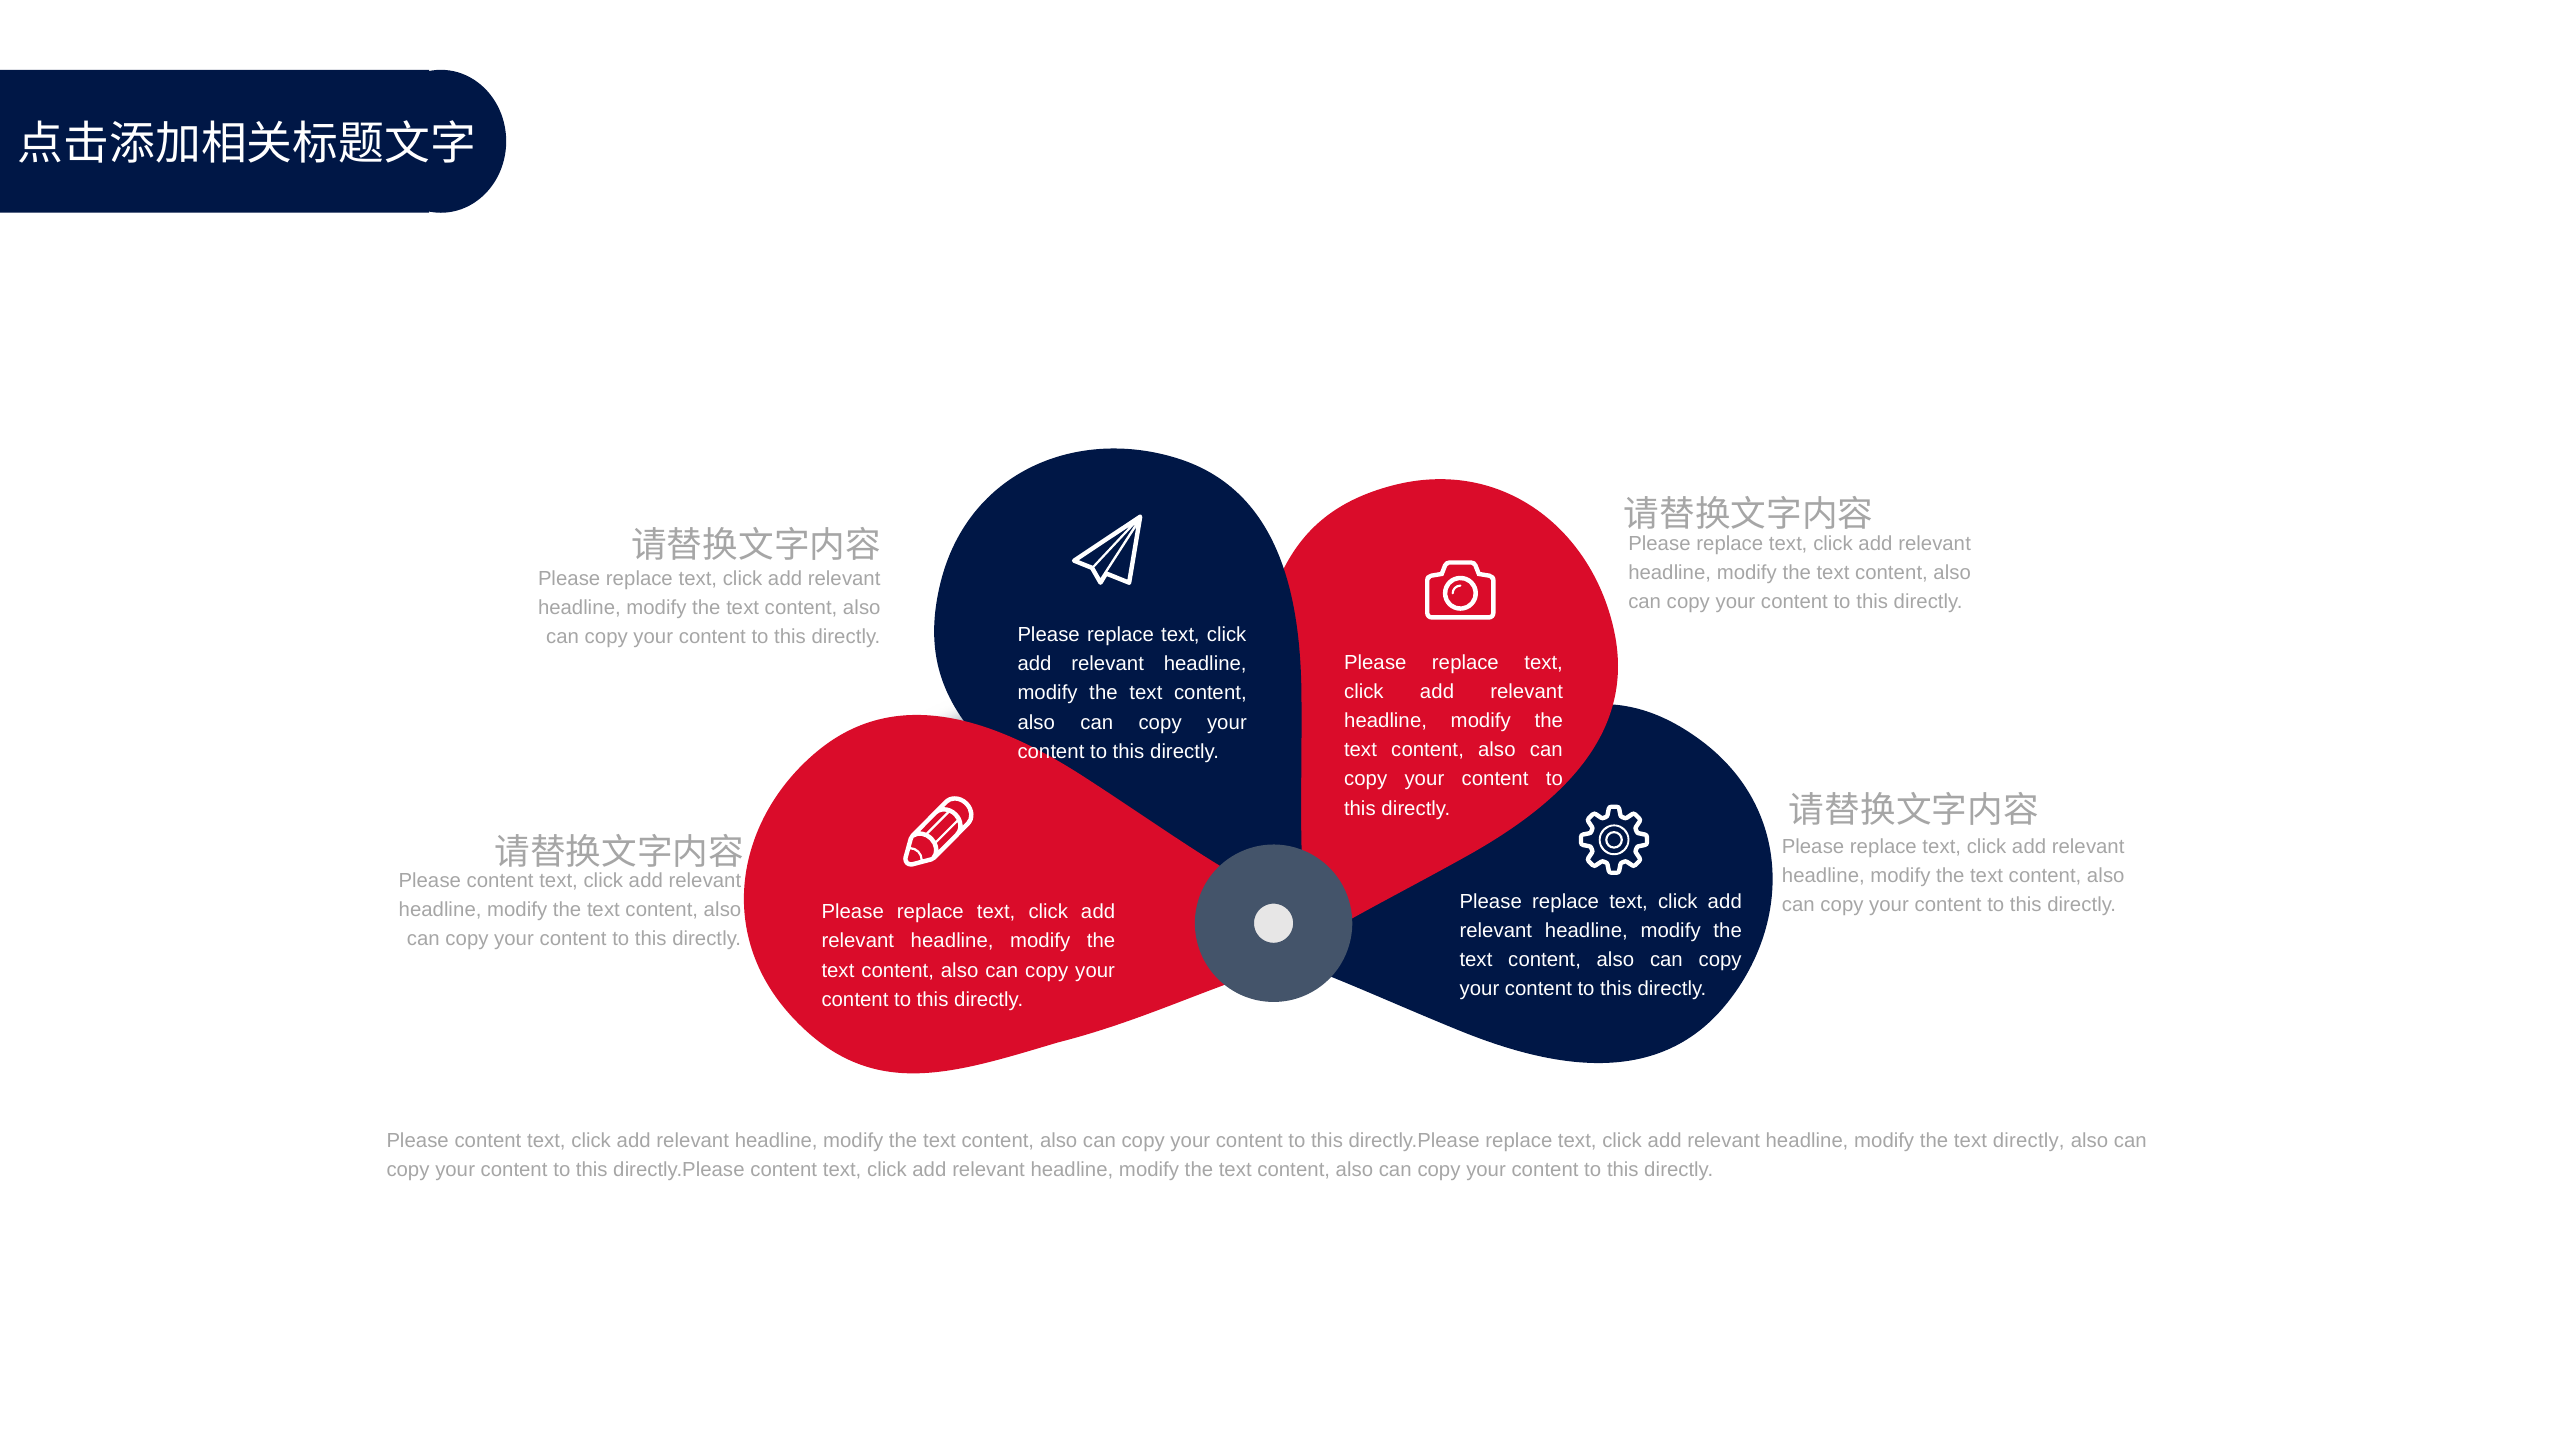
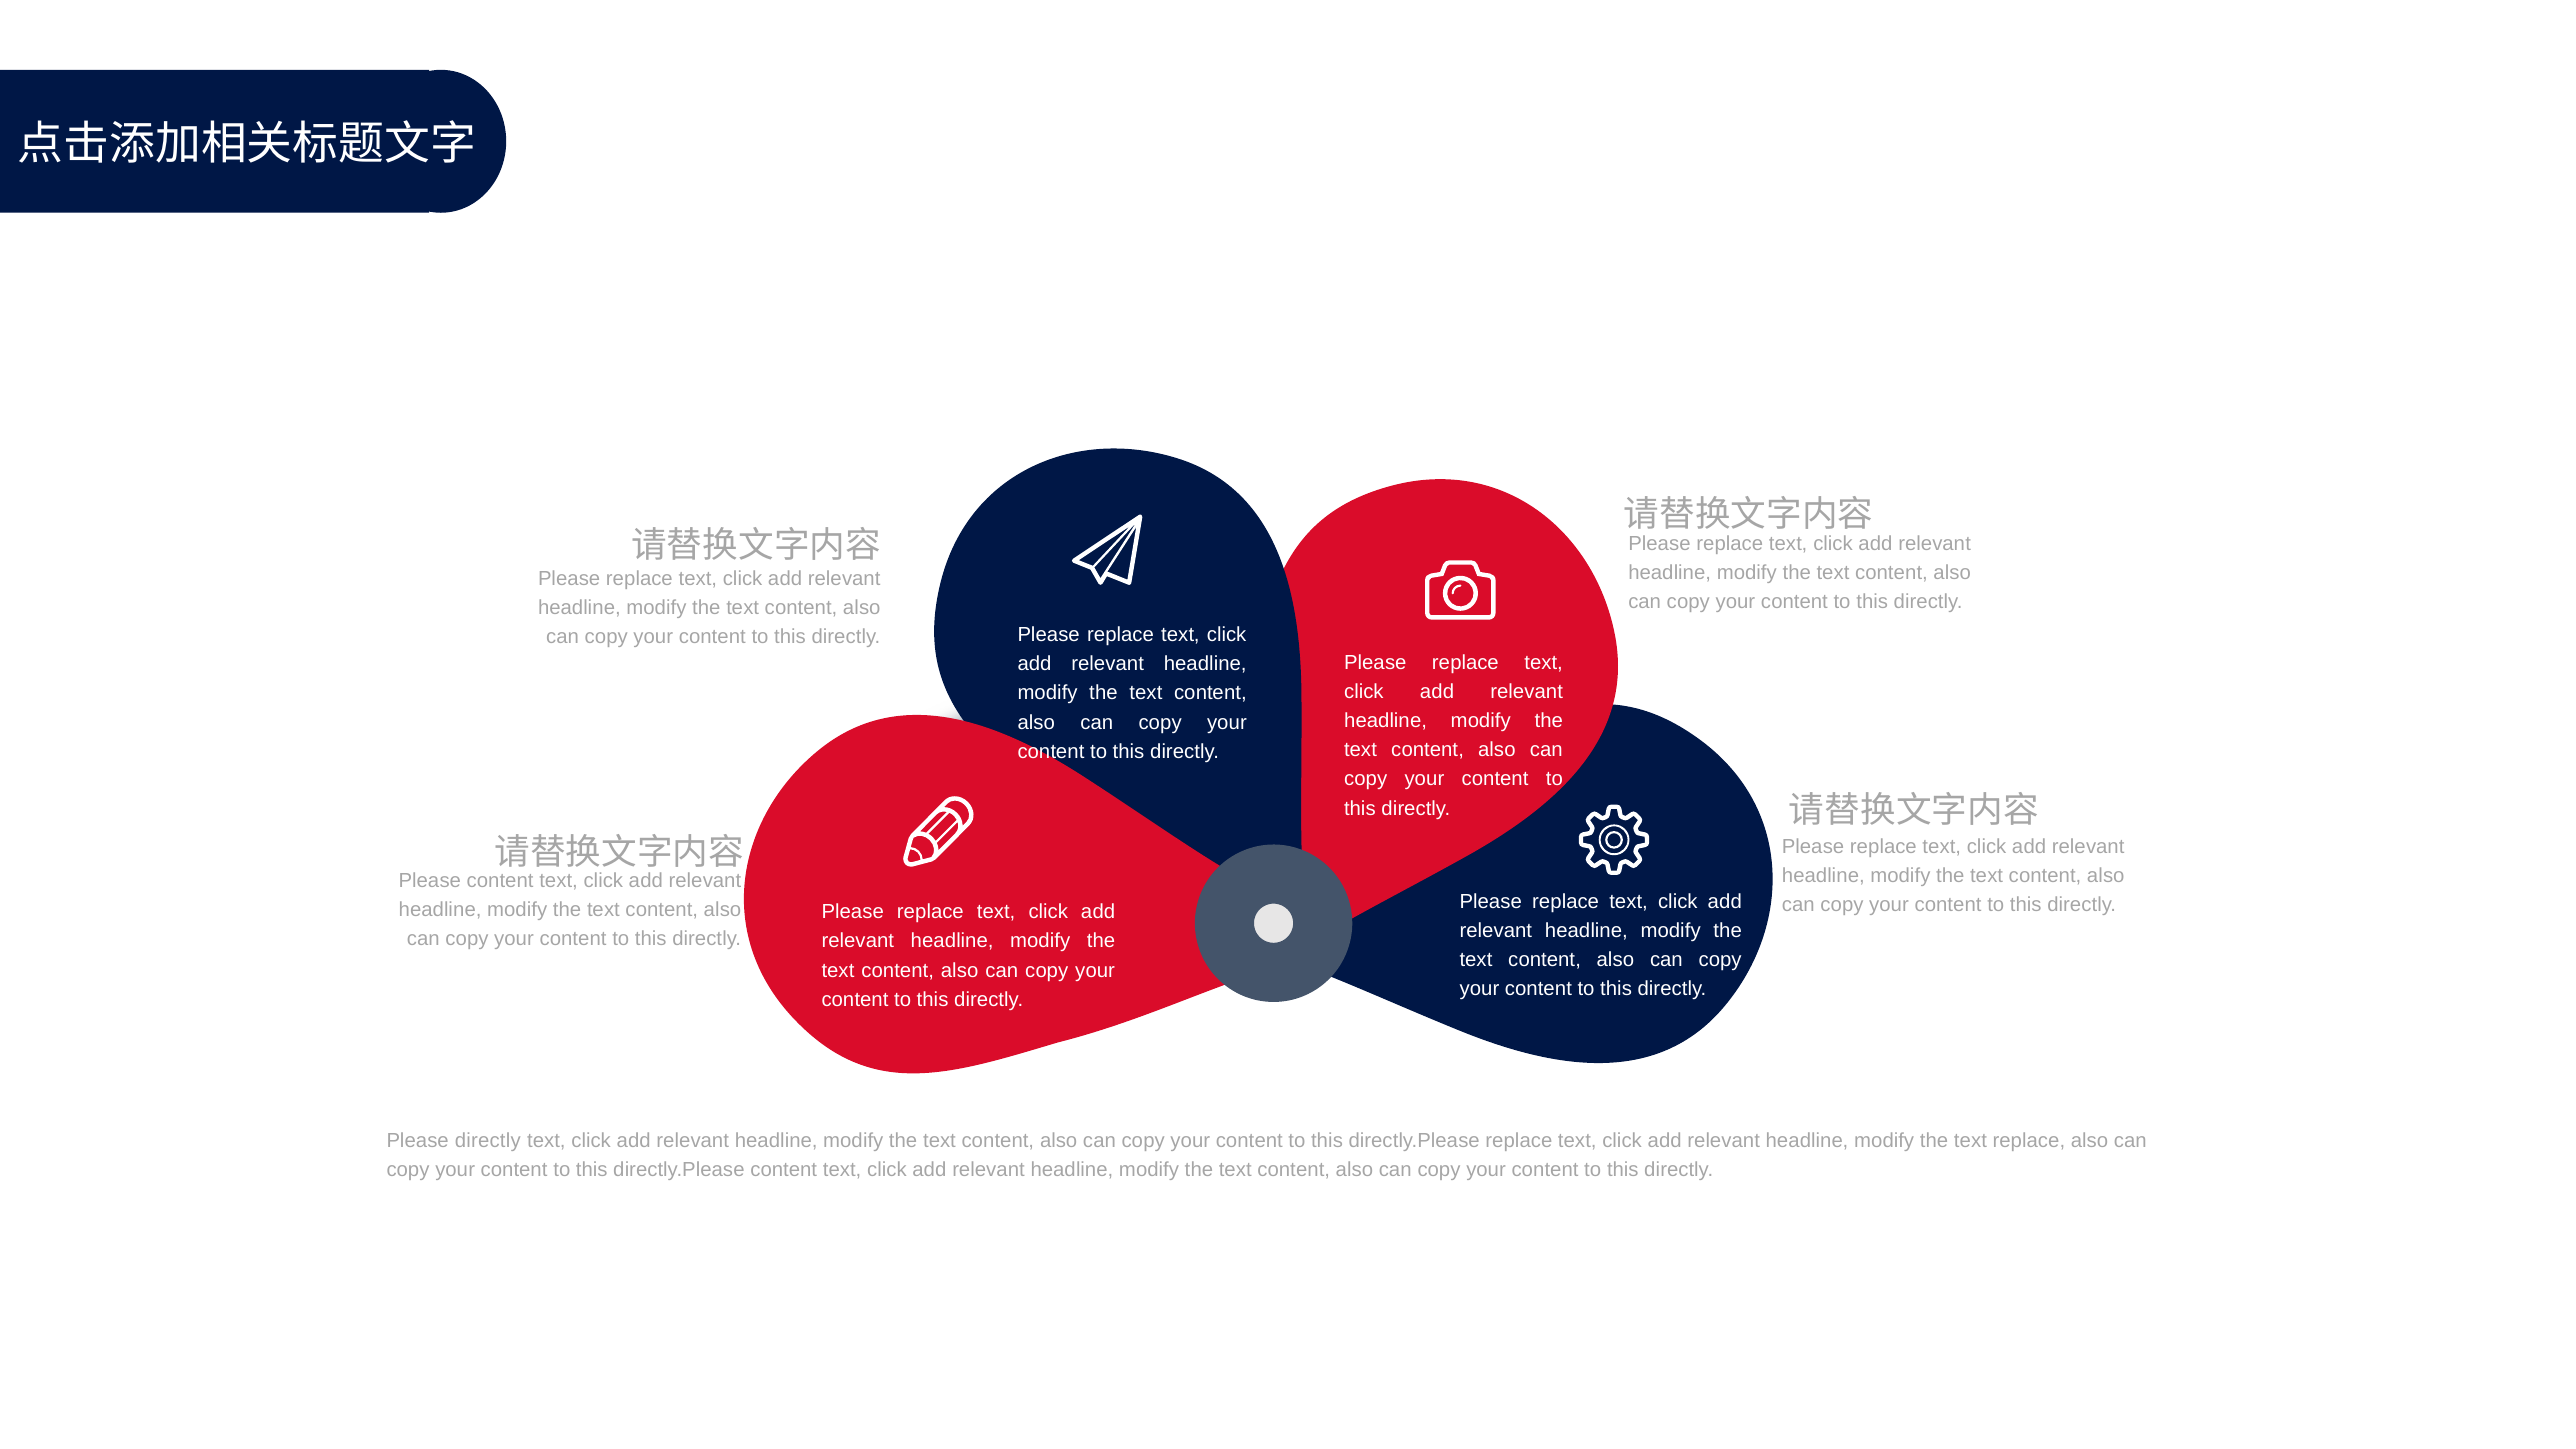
content: content -> directly (488, 1140)
text directly: directly -> replace (2029, 1140)
